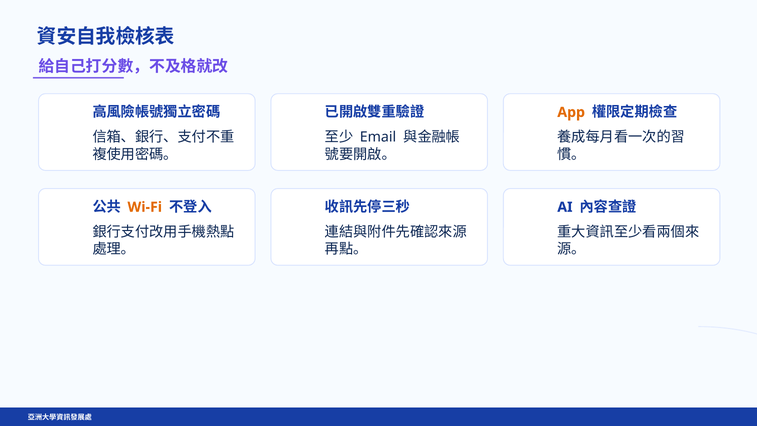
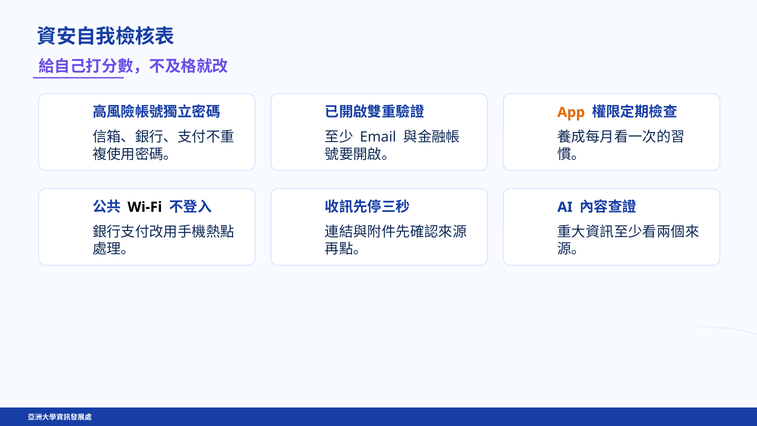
Wi-Fi colour: orange -> black (145, 207)
